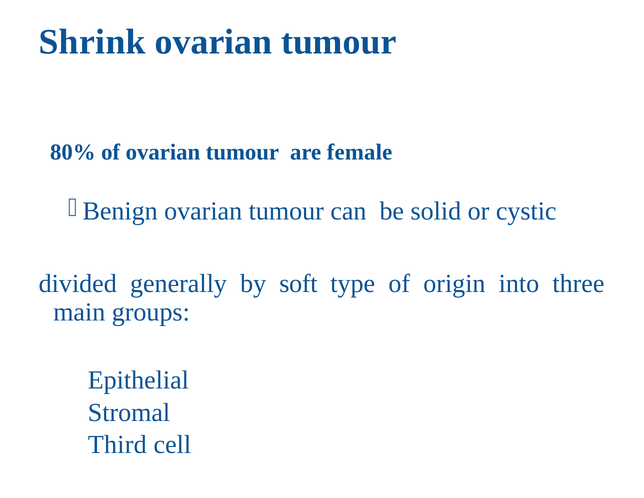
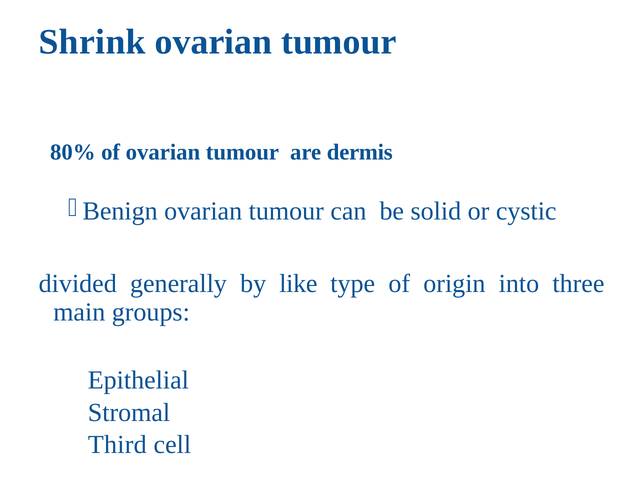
female: female -> dermis (360, 152)
soft: soft -> like (298, 284)
